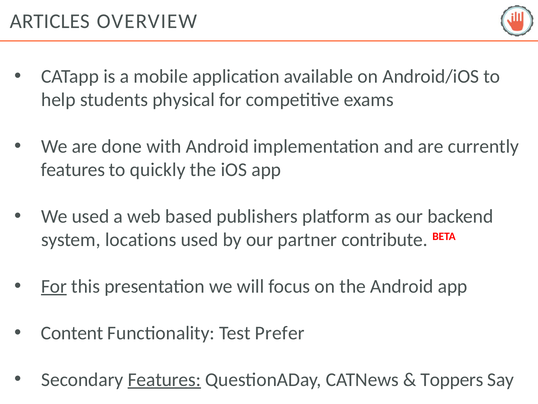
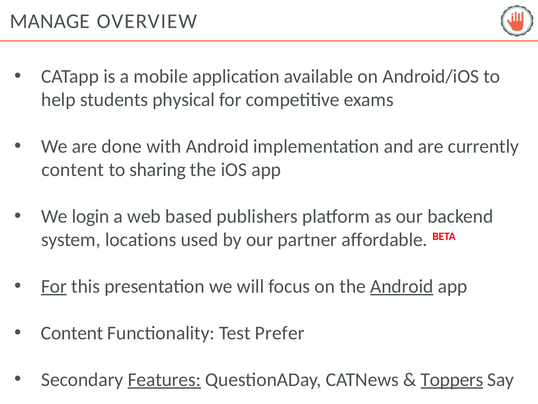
ARTICLES: ARTICLES -> MANAGE (50, 21)
features: features -> content (73, 169)
quickly: quickly -> sharing (158, 169)
We used: used -> login (91, 216)
contribute: contribute -> affordable (384, 239)
Android underline: none -> present (402, 286)
Toppers underline: none -> present (452, 379)
